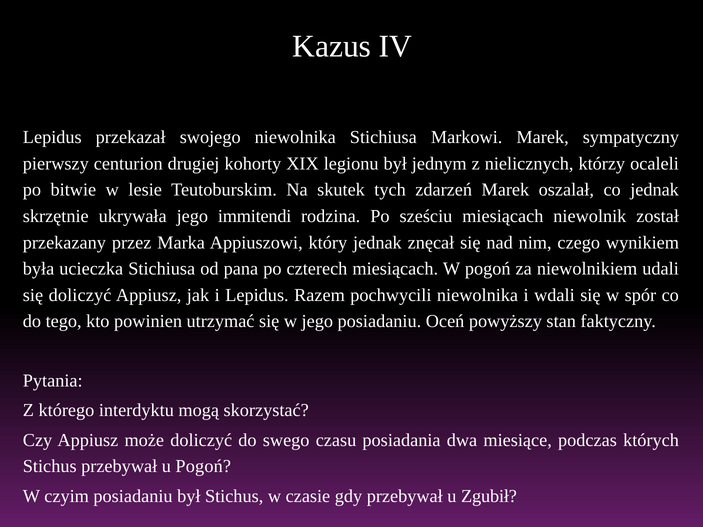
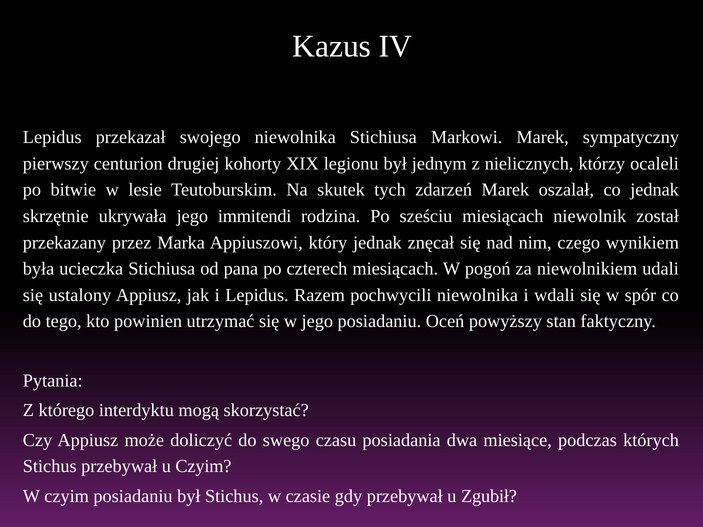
się doliczyć: doliczyć -> ustalony (80, 295)
u Pogoń: Pogoń -> Czyim (203, 467)
